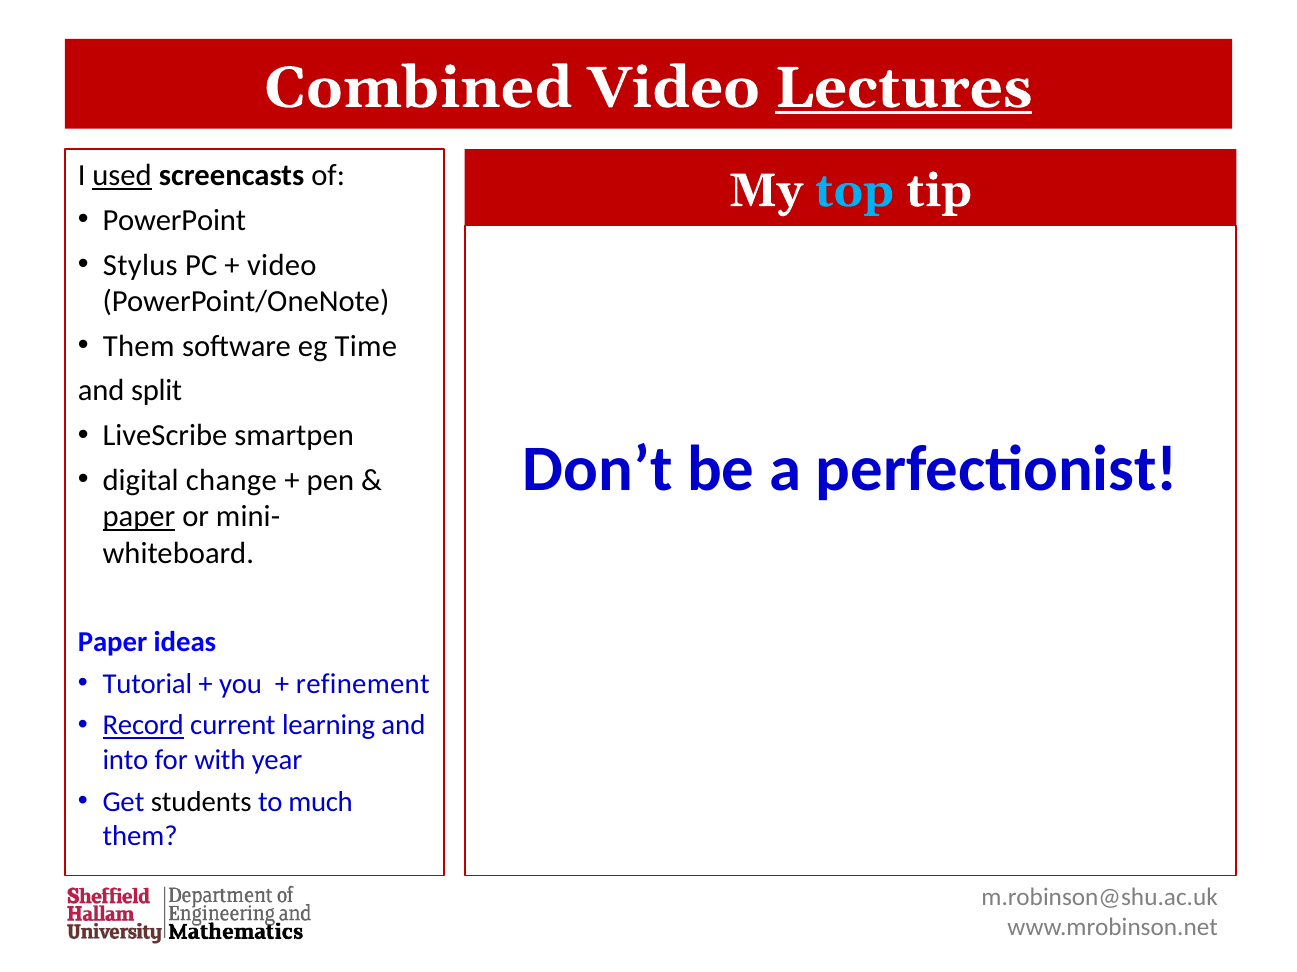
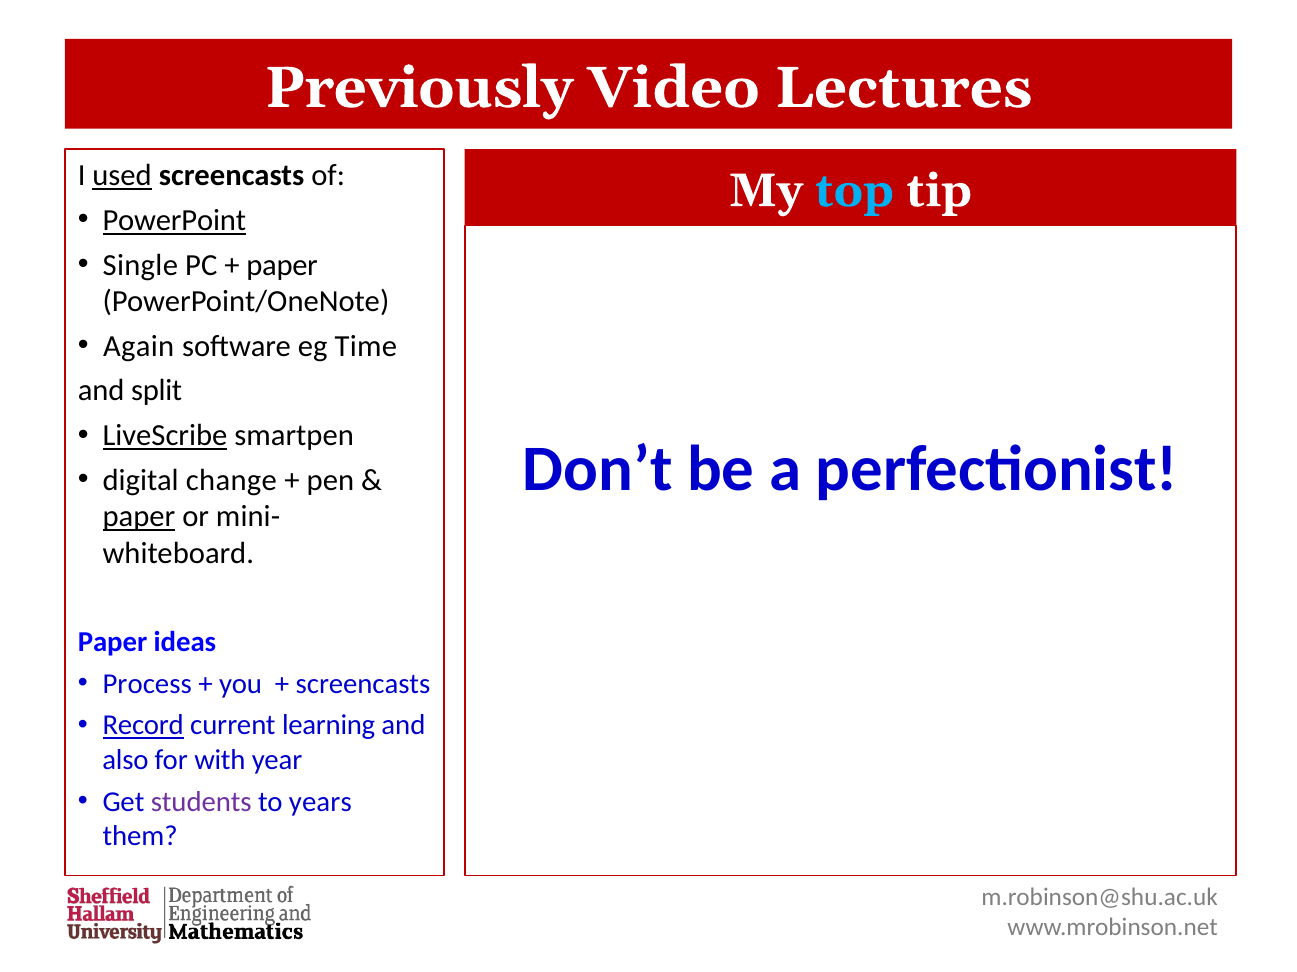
Combined: Combined -> Previously (419, 88)
Lectures underline: present -> none (903, 88)
PowerPoint underline: none -> present (174, 221)
Stylus: Stylus -> Single (140, 265)
video: video -> paper (282, 265)
Them: Them -> Again (139, 346)
LiveScribe underline: none -> present (165, 436)
Tutorial: Tutorial -> Process (147, 684)
refinement: refinement -> screencasts (363, 684)
into: into -> also (125, 760)
students colour: black -> purple (201, 802)
much: much -> years (320, 802)
